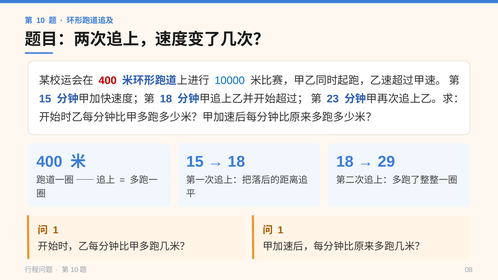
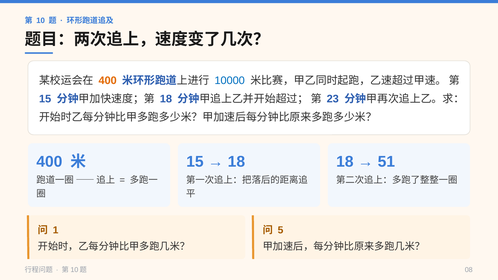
400 colour: red -> orange (108, 81)
29: 29 -> 51 (386, 162)
1: 1 -> 5 (281, 230)
